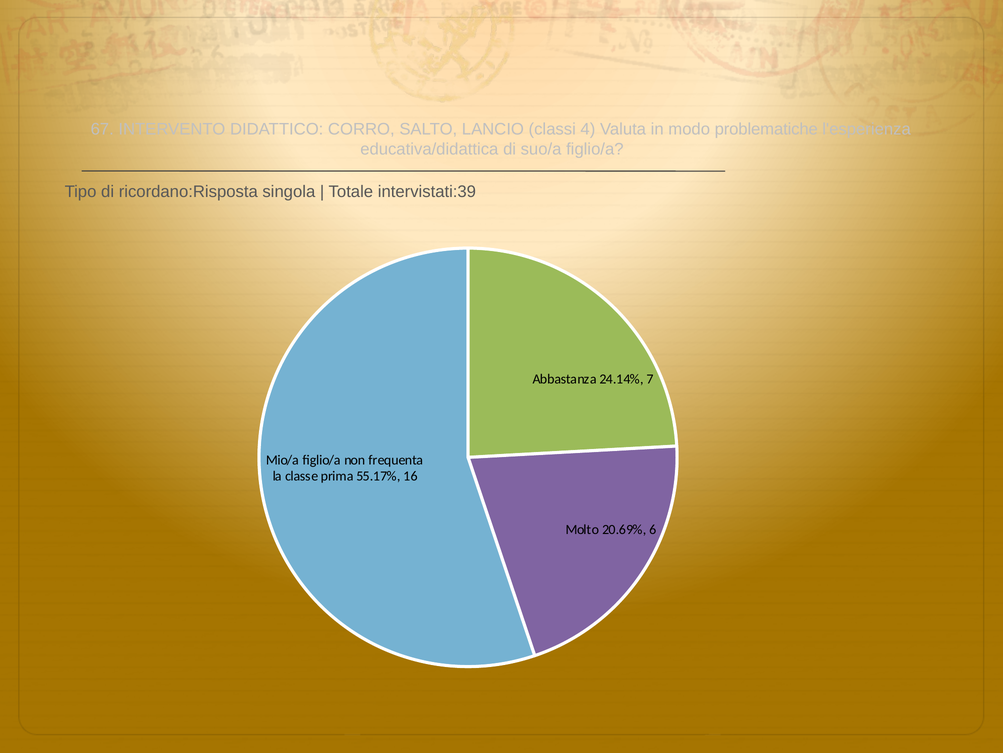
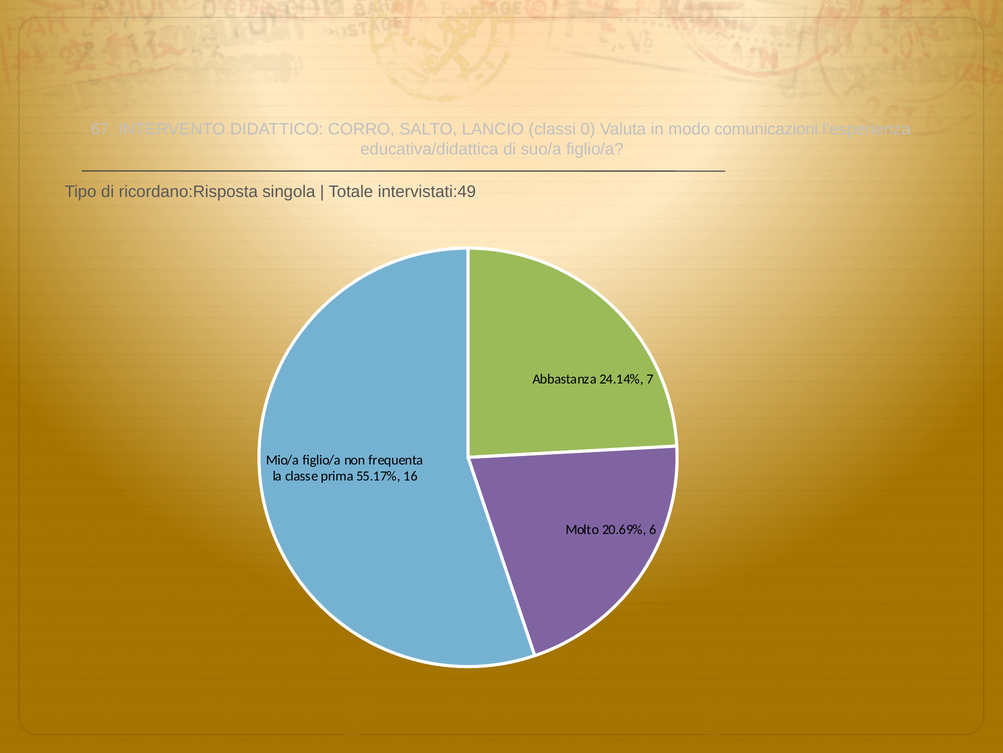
4: 4 -> 0 (588, 129)
problematiche: problematiche -> comunicazioni (766, 129)
intervistati:39: intervistati:39 -> intervistati:49 (427, 192)
